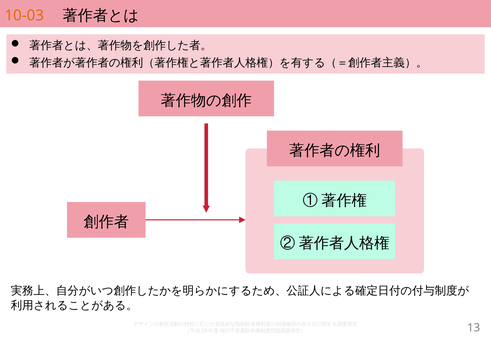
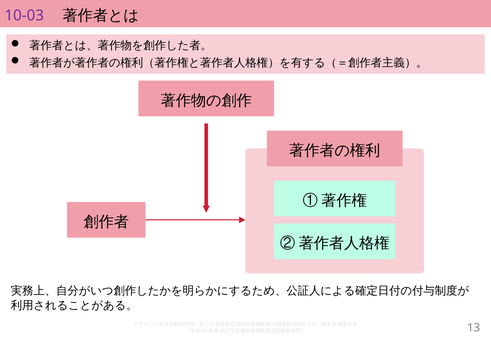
10-03 colour: orange -> purple (24, 16)
